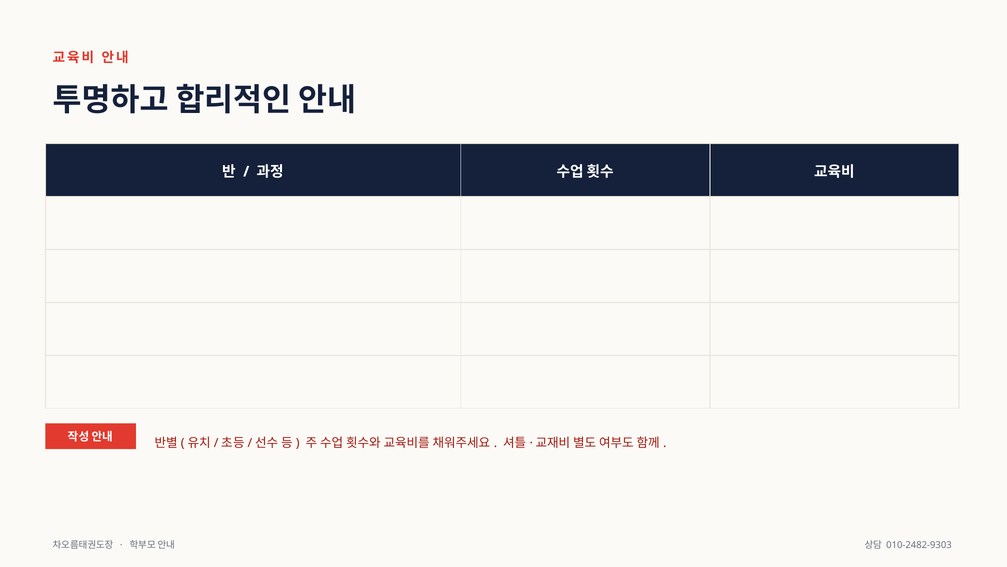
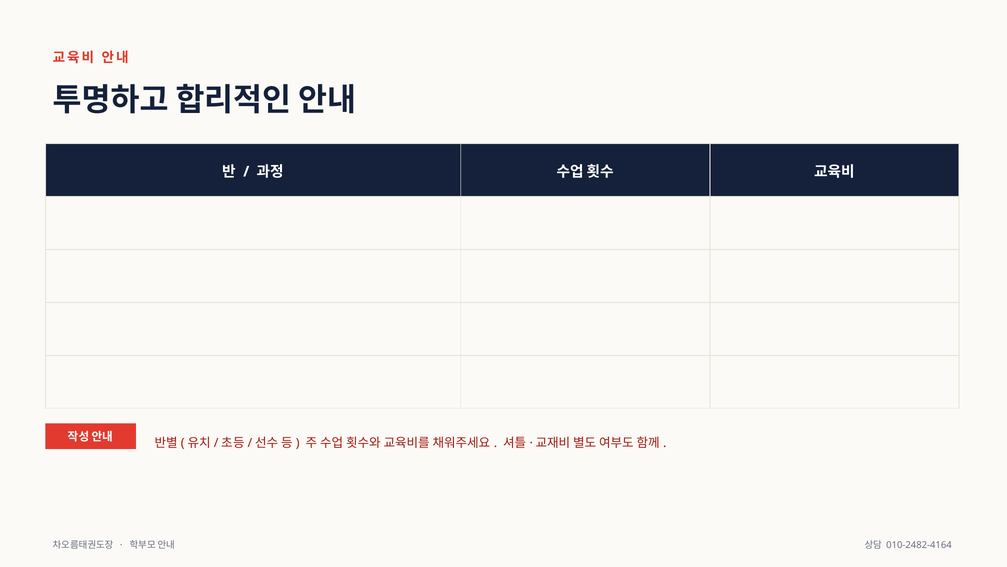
010-2482-9303: 010-2482-9303 -> 010-2482-4164 (919, 544)
